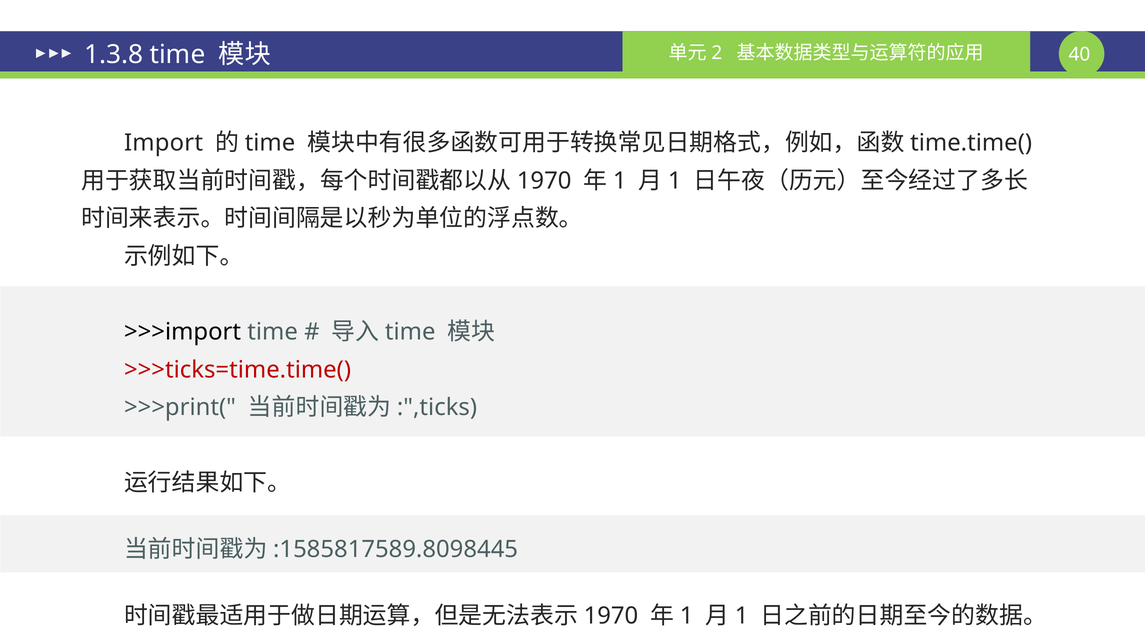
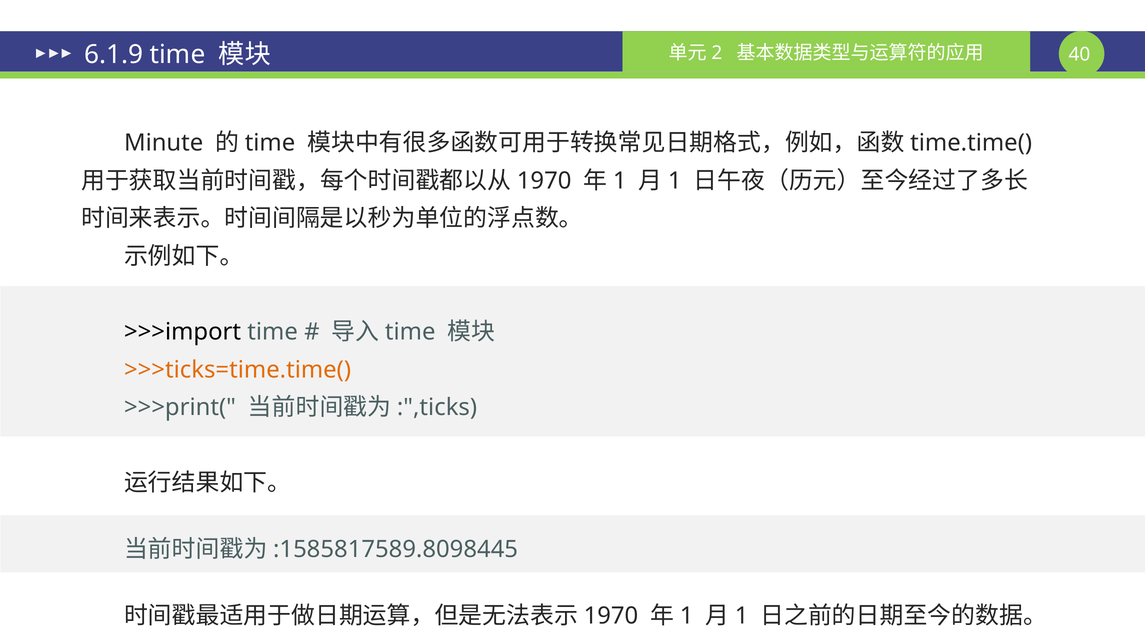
1.3.8: 1.3.8 -> 6.1.9 (114, 55)
Import: Import -> Minute (164, 143)
>>>ticks=time.time( colour: red -> orange (238, 370)
